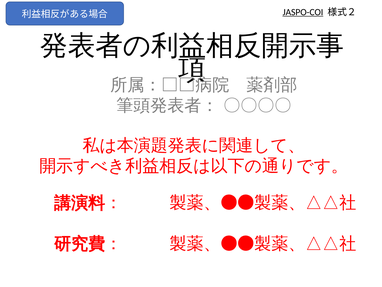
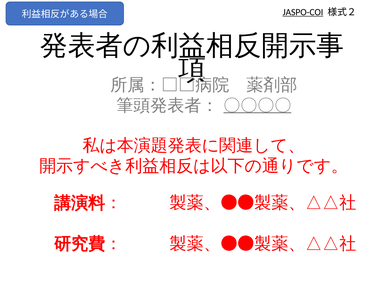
〇〇〇〇 underline: none -> present (257, 105)
